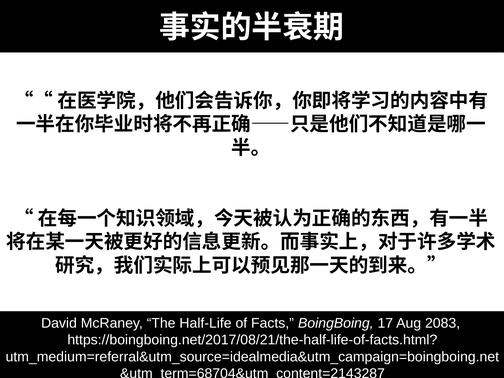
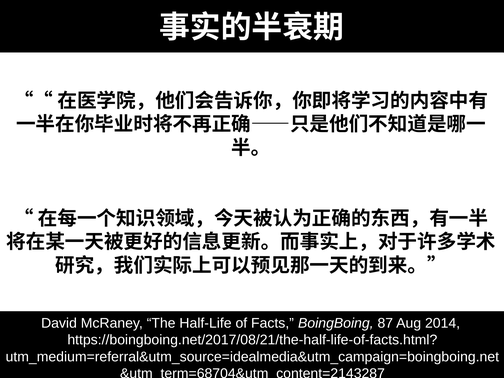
17: 17 -> 87 (385, 323)
2083: 2083 -> 2014 (443, 323)
